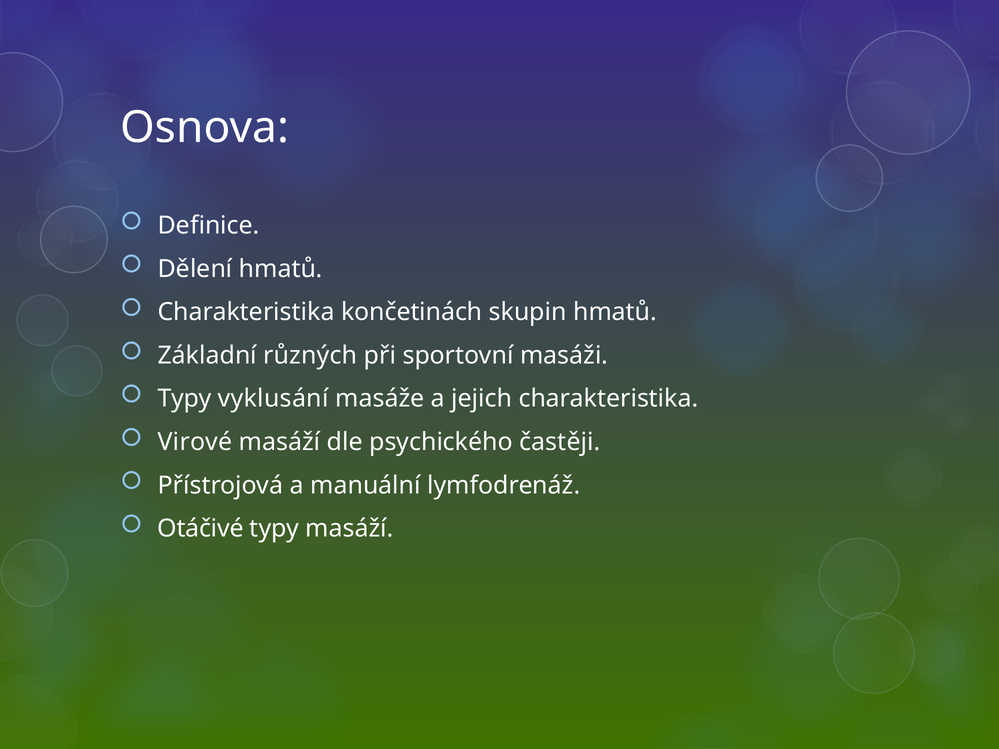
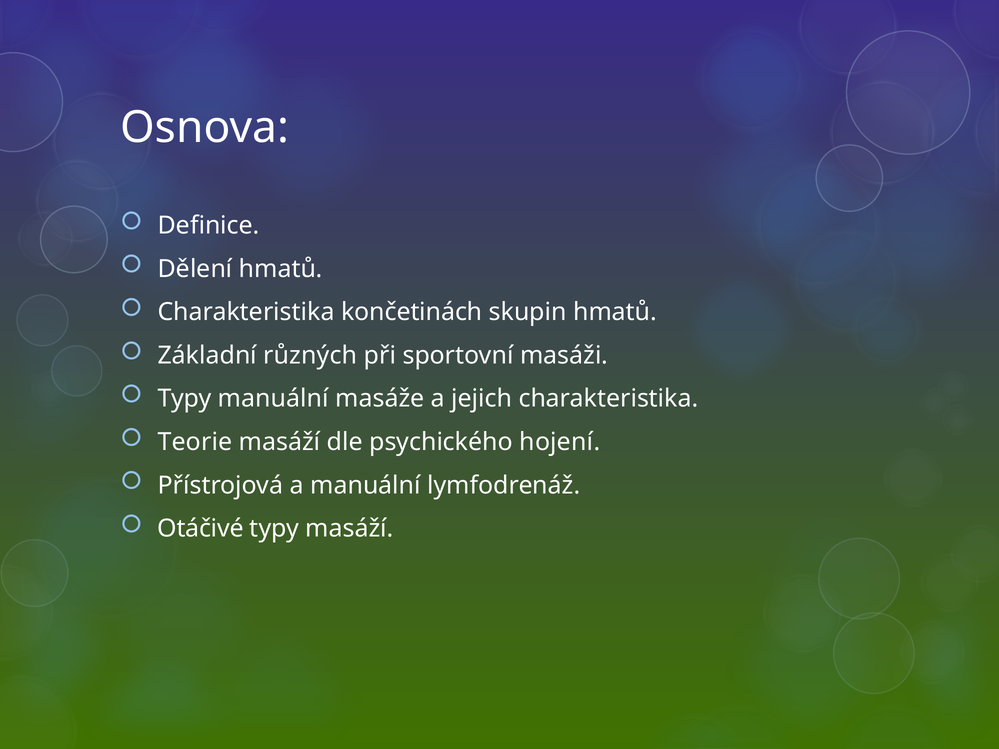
Typy vyklusání: vyklusání -> manuální (273, 399)
Virové: Virové -> Teorie (195, 442)
častěji: častěji -> hojení (560, 442)
